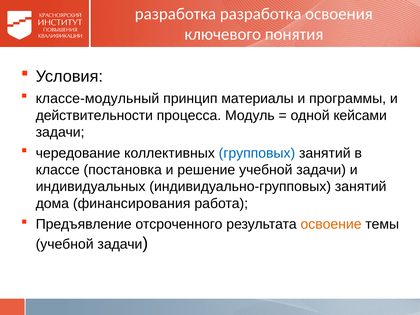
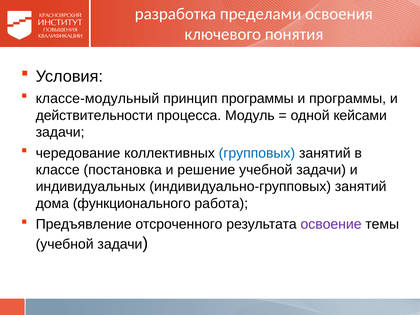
разработка разработка: разработка -> пределами (261, 14)
принцип материалы: материалы -> программы (258, 99)
финансирования: финансирования -> функционального (132, 203)
освоение colour: orange -> purple (331, 224)
